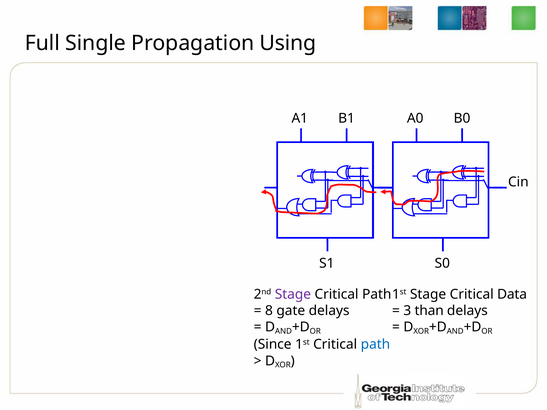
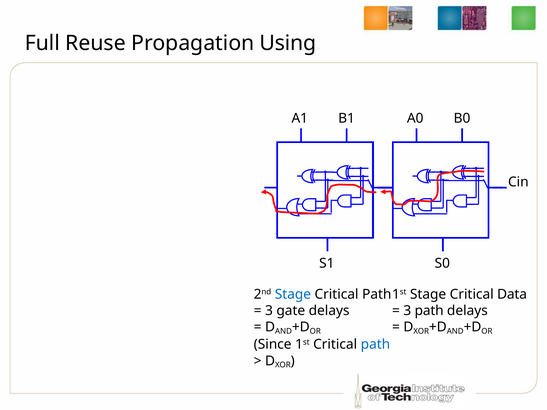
Single: Single -> Reuse (96, 43)
Stage colour: purple -> blue (293, 294)
3 than: than -> path (429, 311)
8: 8 -> 3 (269, 311)
